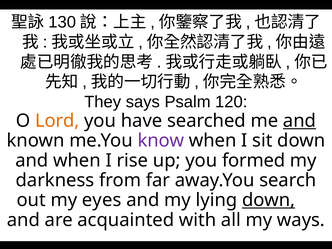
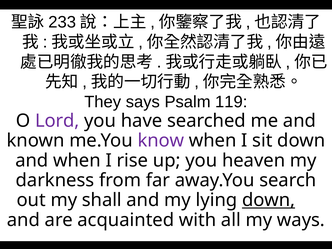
130: 130 -> 233 (62, 22)
120: 120 -> 119 (231, 102)
Lord colour: orange -> purple (57, 121)
and underline: present -> none (299, 121)
formed: formed -> heaven (254, 160)
eyes: eyes -> shall (102, 200)
